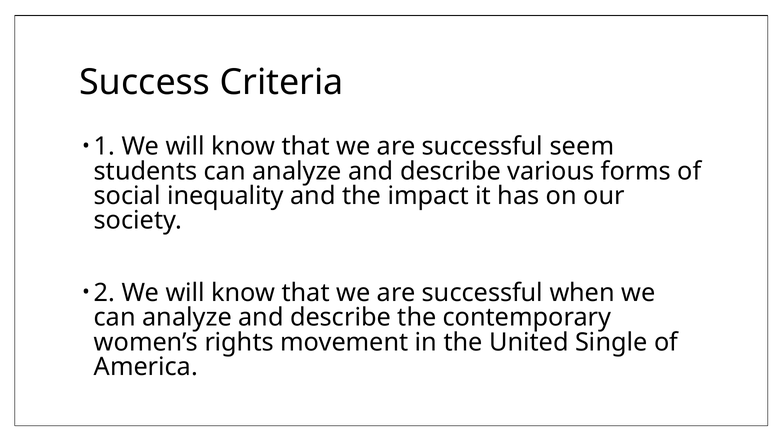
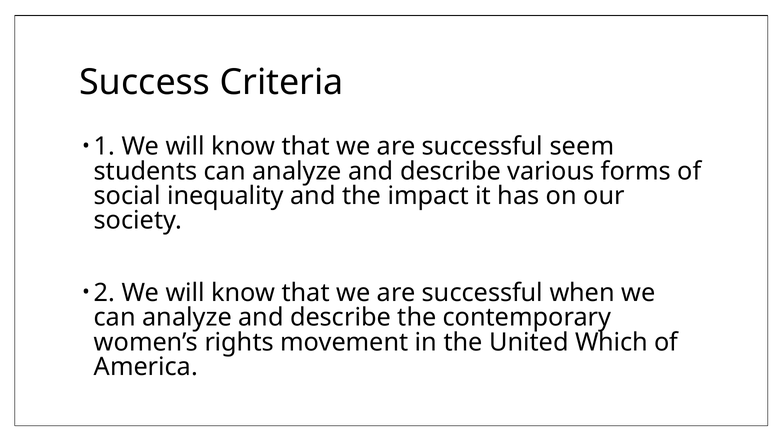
Single: Single -> Which (611, 342)
